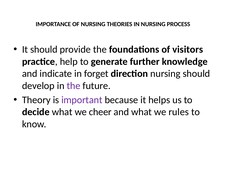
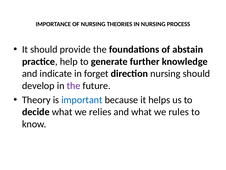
visitors: visitors -> abstain (188, 49)
important colour: purple -> blue (82, 100)
cheer: cheer -> relies (100, 112)
